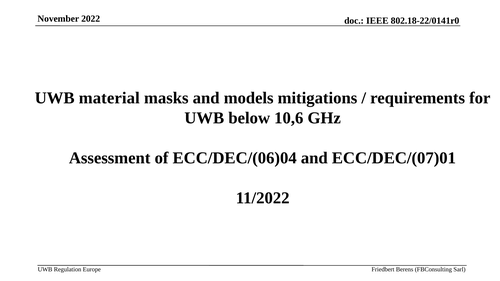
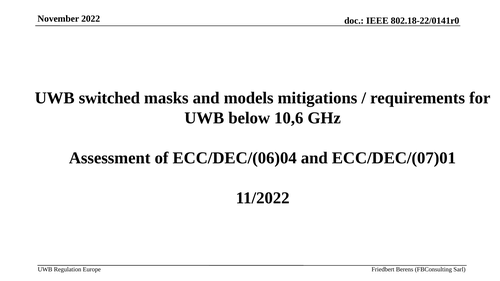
material: material -> switched (109, 98)
